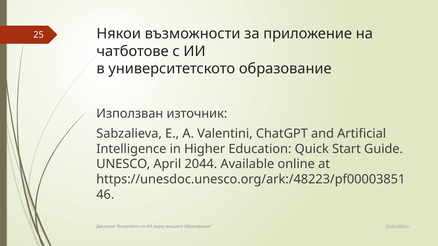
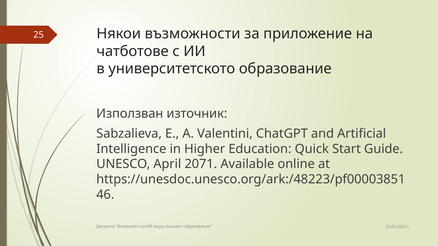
2044: 2044 -> 2071 (201, 164)
